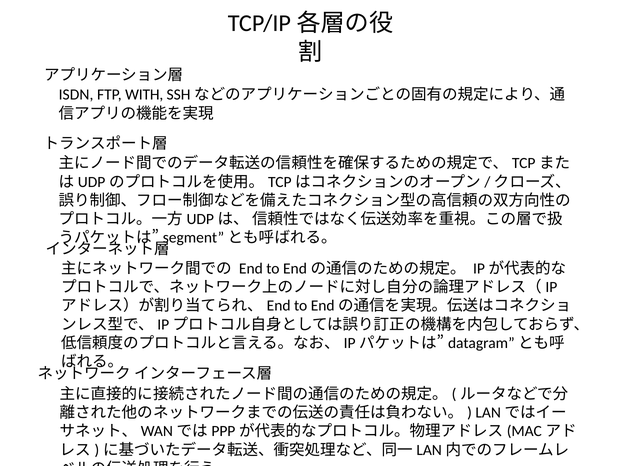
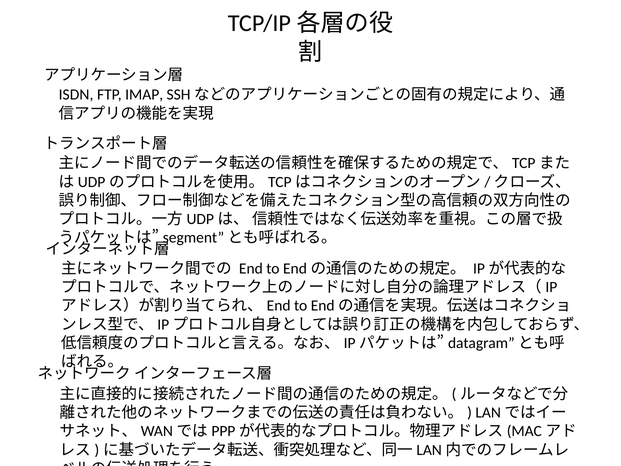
WITH: WITH -> IMAP (144, 95)
